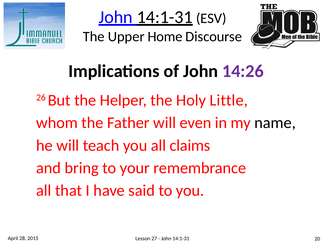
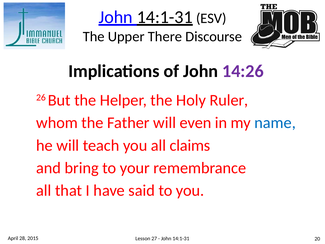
Home: Home -> There (165, 37)
Little: Little -> Ruler (229, 100)
name colour: black -> blue (275, 123)
